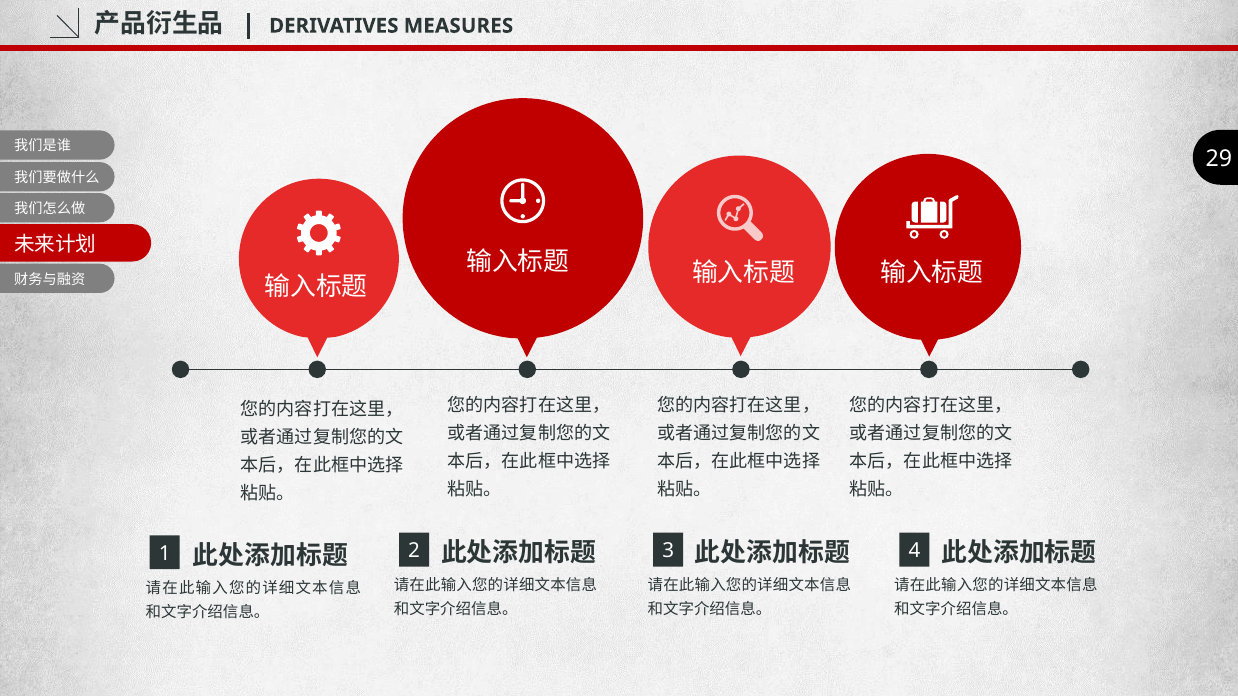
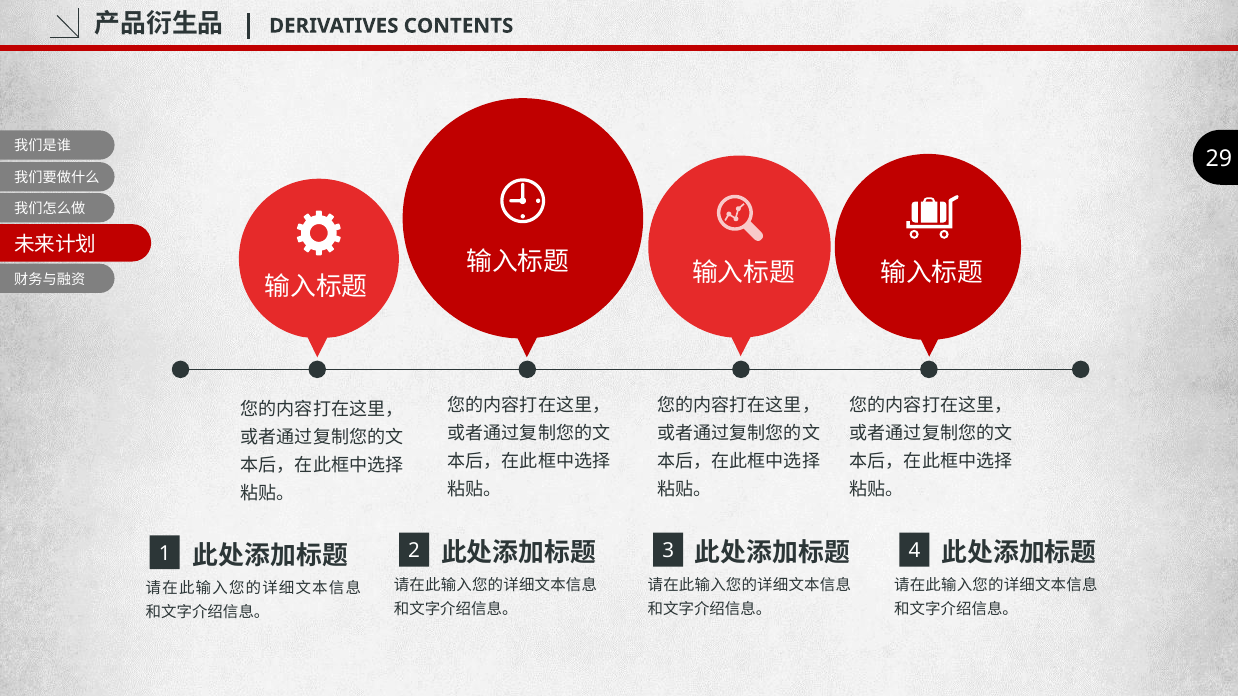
MEASURES: MEASURES -> CONTENTS (459, 26)
